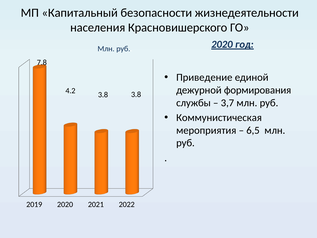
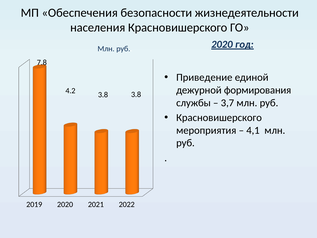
Капитальный: Капитальный -> Обеспечения (80, 13)
Коммунистическая: Коммунистическая -> Красновишерского (219, 117)
6,5: 6,5 -> 4,1 (253, 130)
